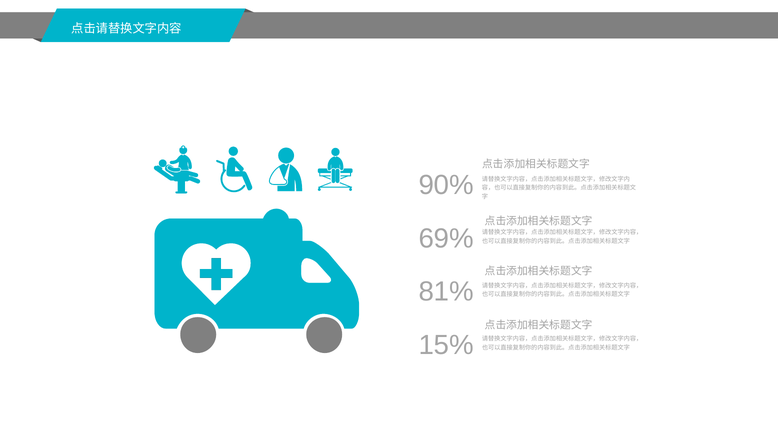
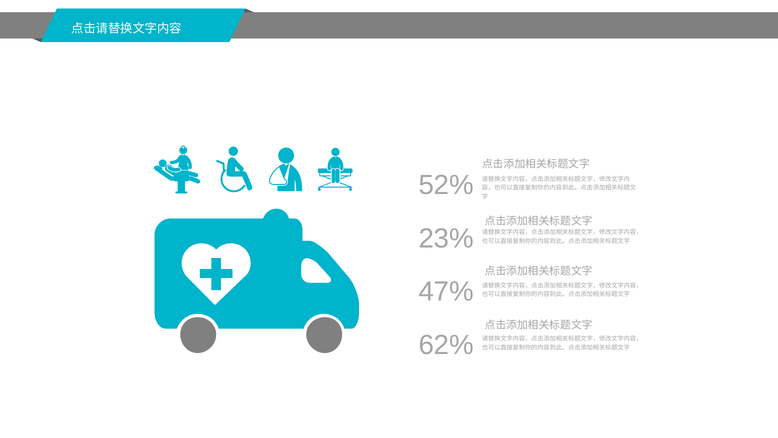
90%: 90% -> 52% (446, 185)
69%: 69% -> 23% (446, 238)
81%: 81% -> 47% (446, 292)
15%: 15% -> 62% (446, 345)
